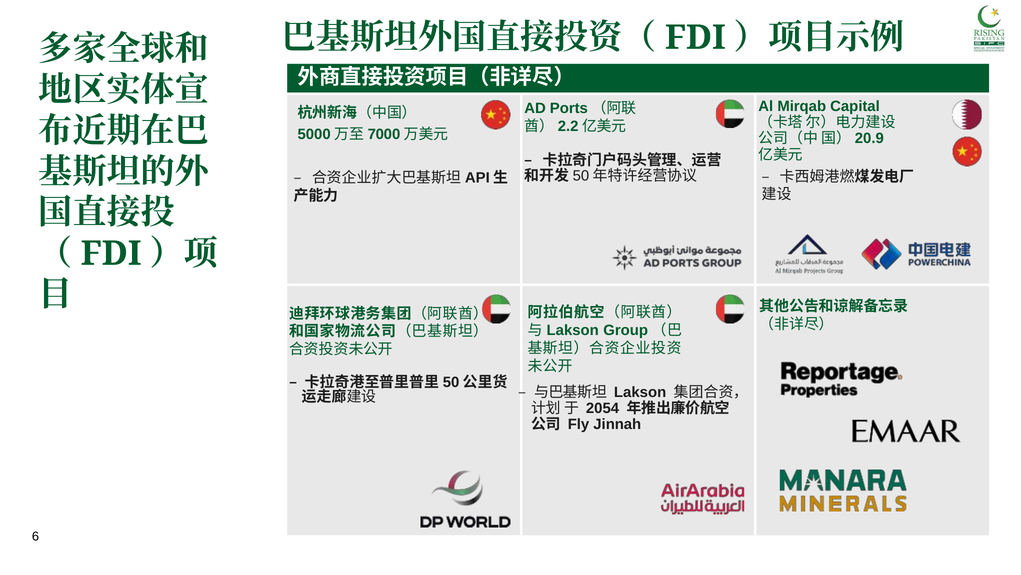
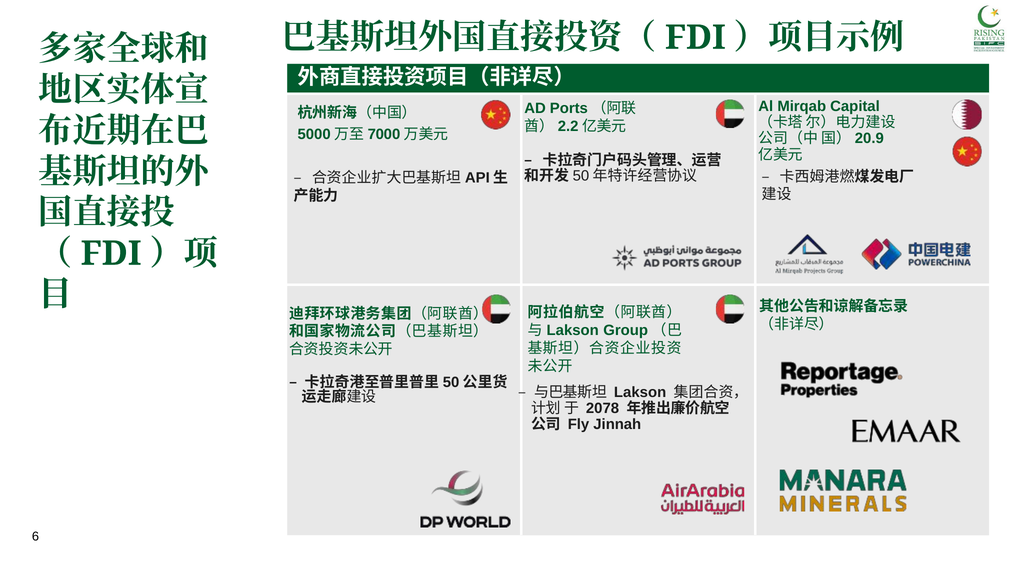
2054: 2054 -> 2078 (603, 408)
